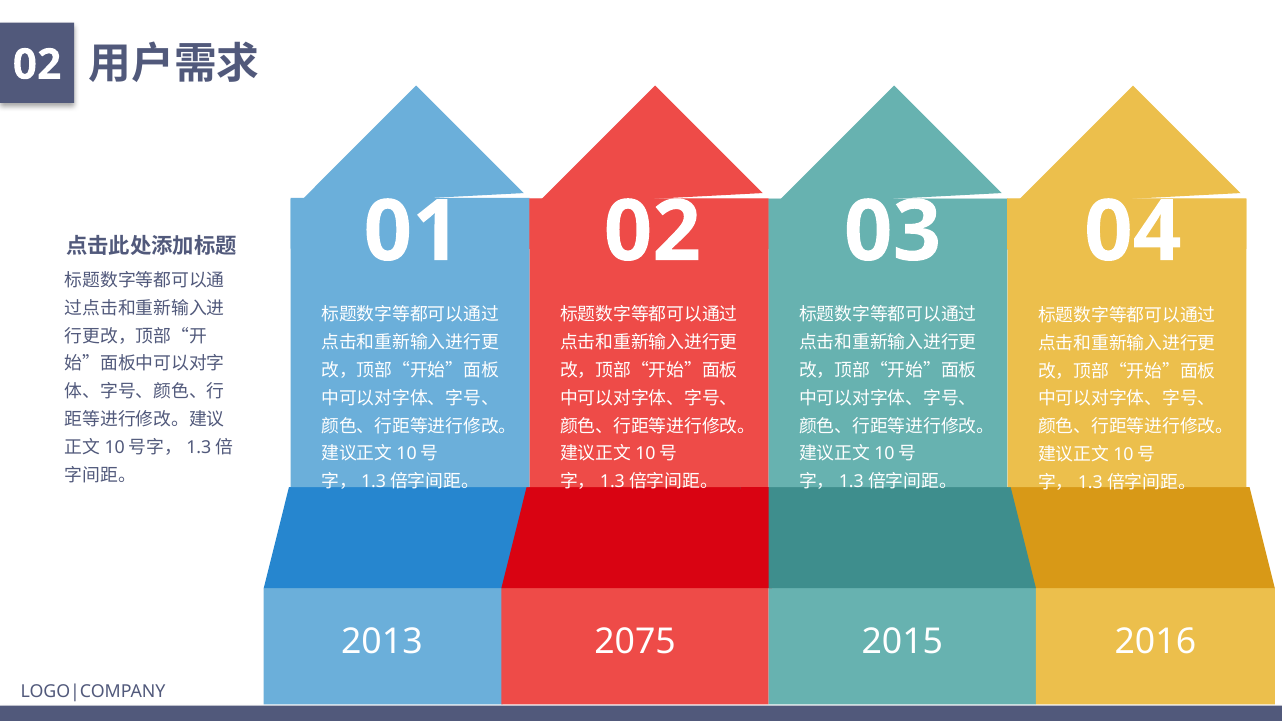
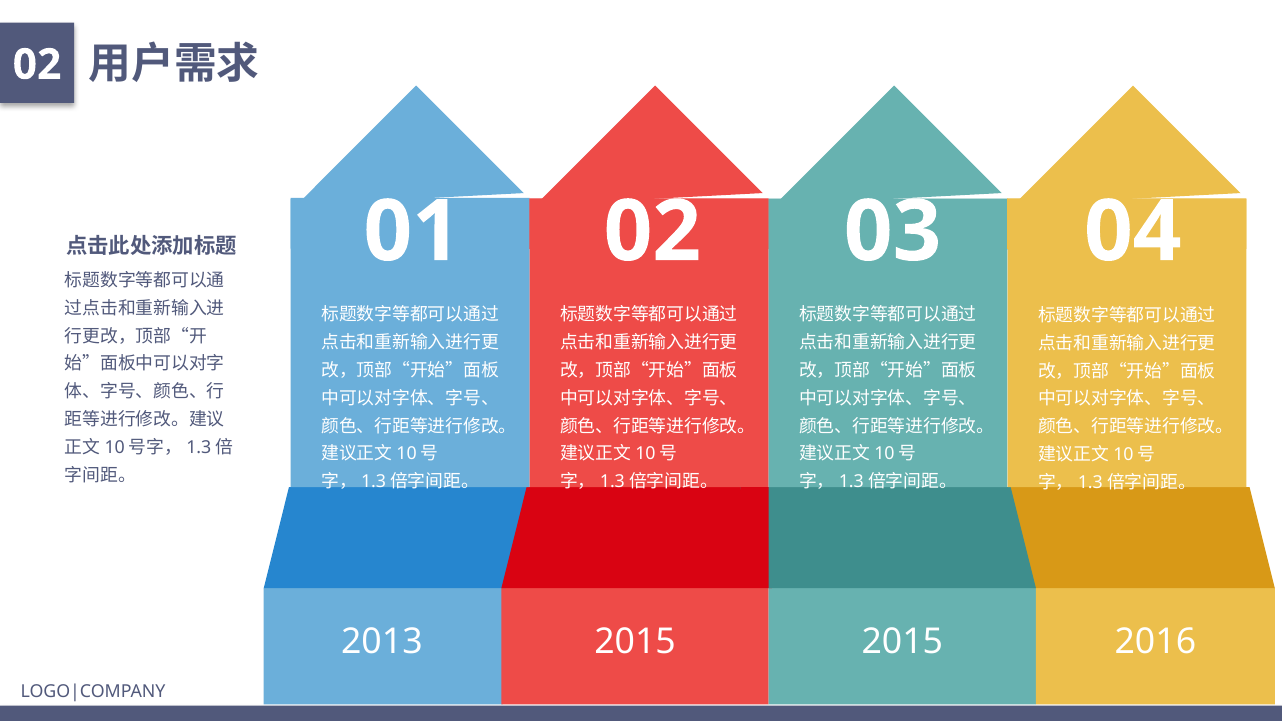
2013 2075: 2075 -> 2015 (635, 642)
